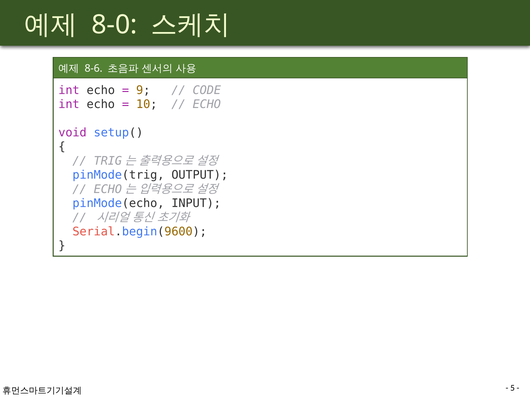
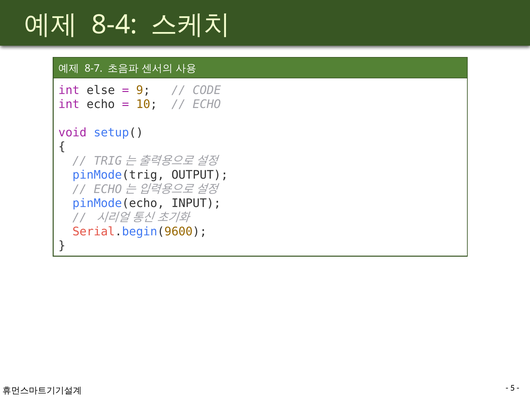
8-0: 8-0 -> 8-4 (114, 25)
8-6: 8-6 -> 8-7 (94, 68)
echo: echo -> else (101, 90)
